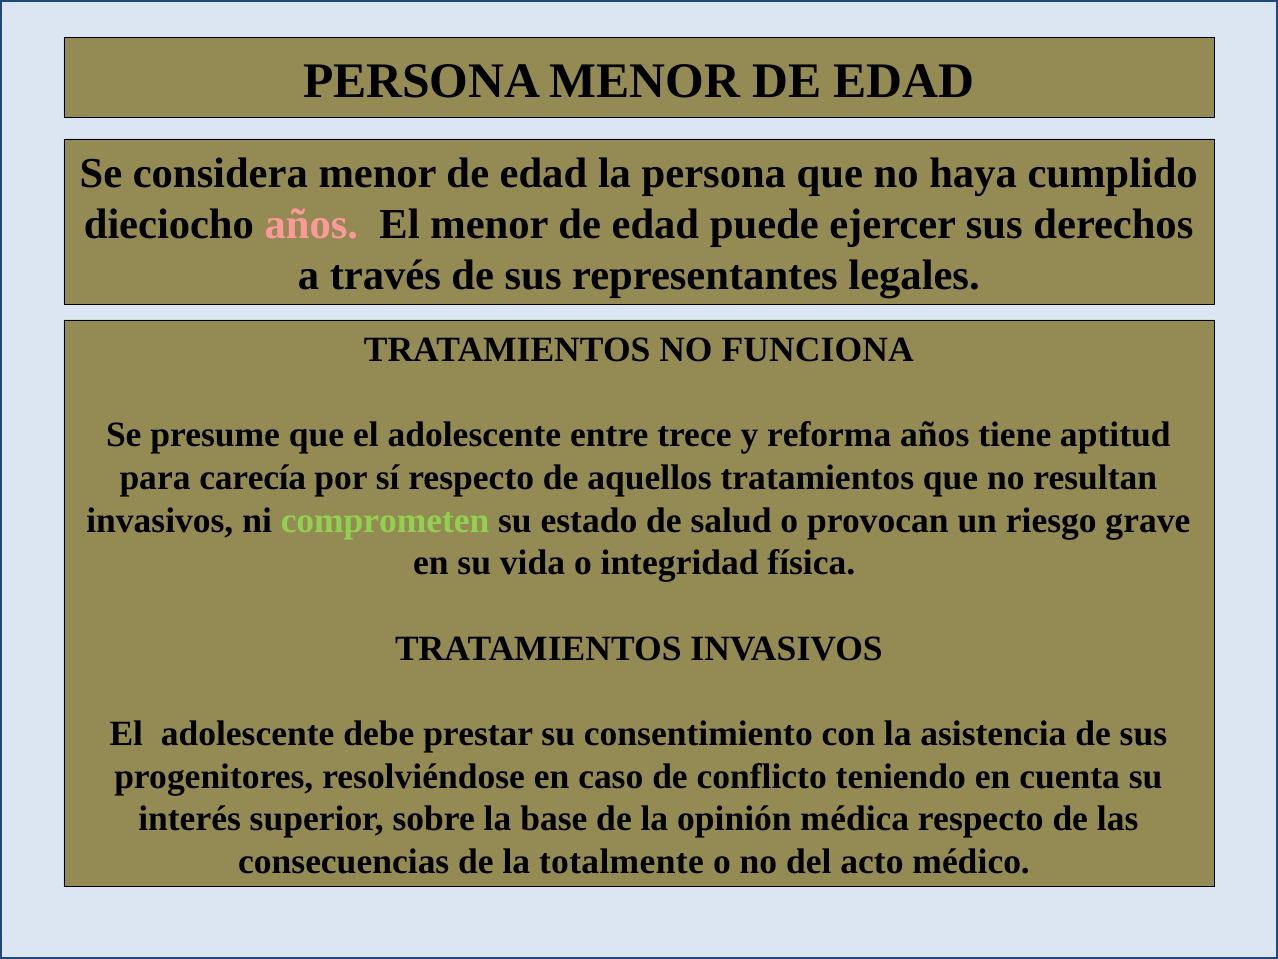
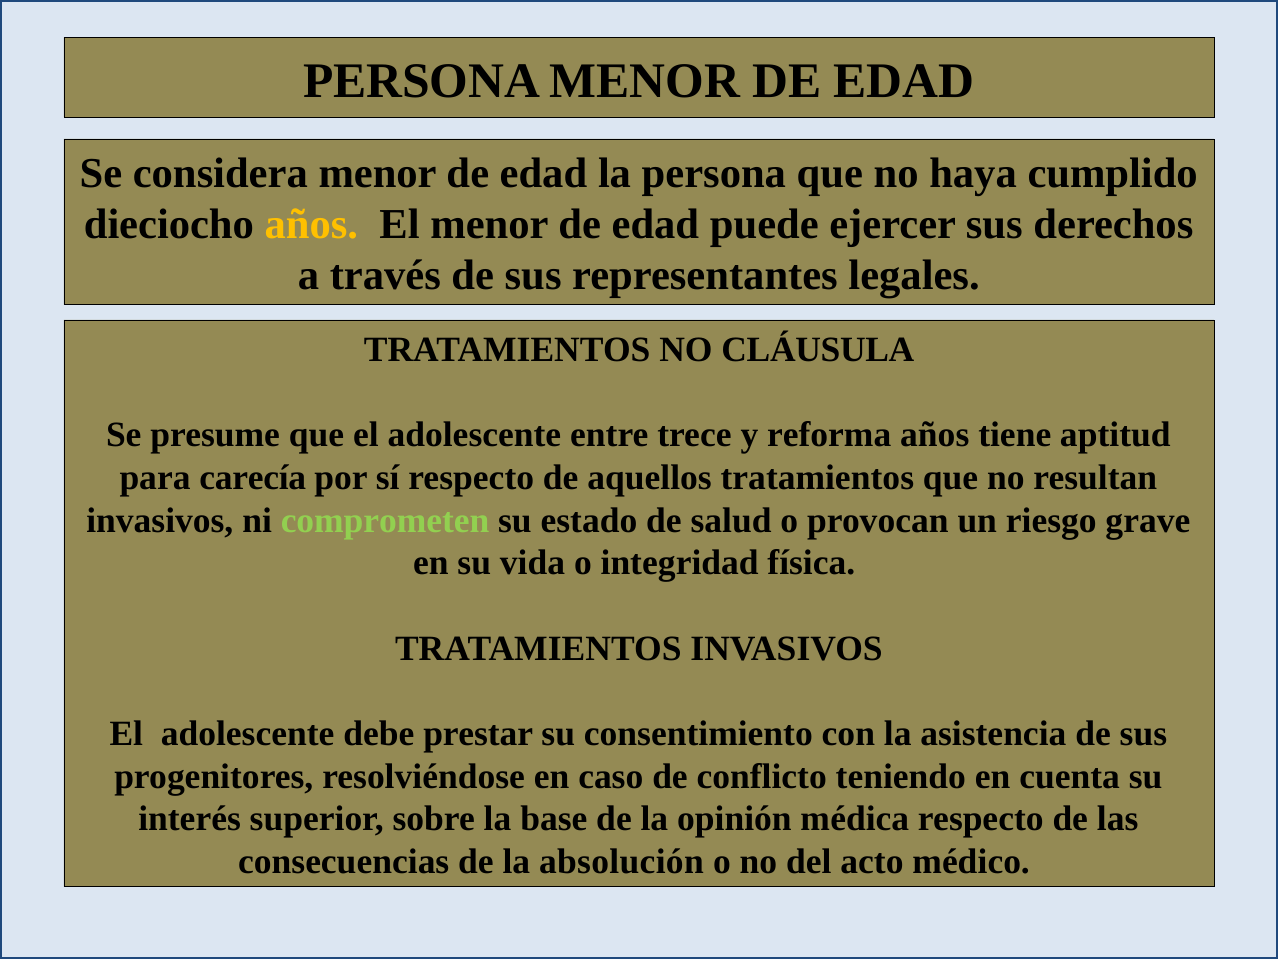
años colour: pink -> yellow (311, 225)
FUNCIONA: FUNCIONA -> CLÁUSULA (818, 350)
totalmente: totalmente -> absolución (621, 861)
